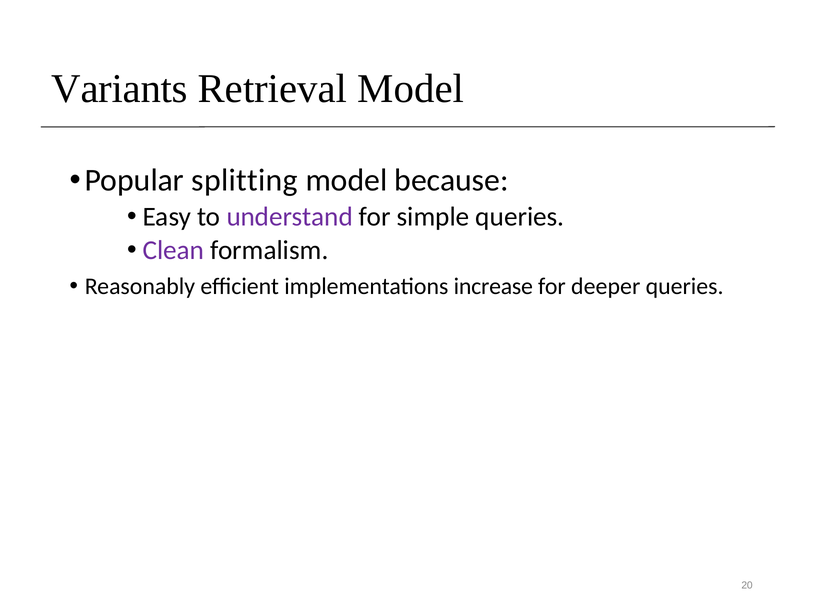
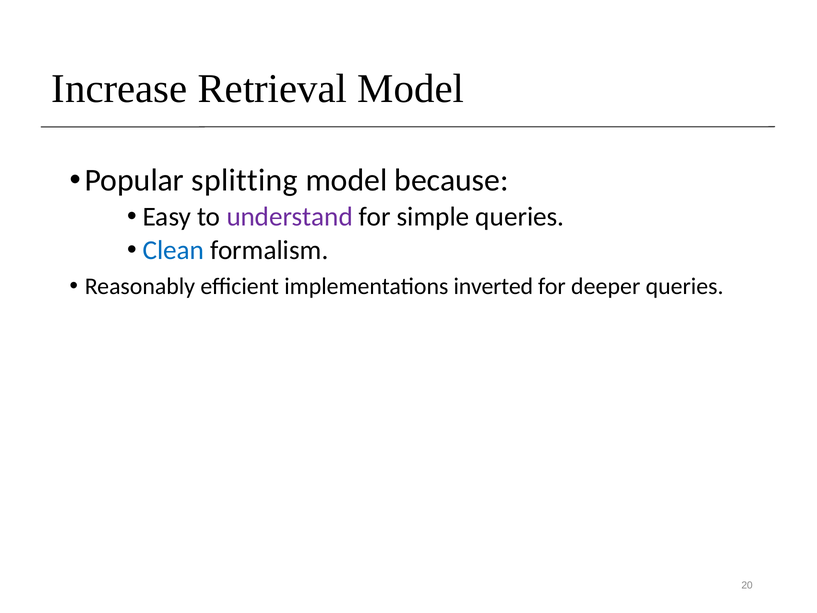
Variants: Variants -> Increase (119, 88)
Clean colour: purple -> blue (173, 250)
increase: increase -> inverted (493, 286)
